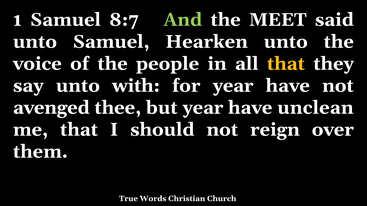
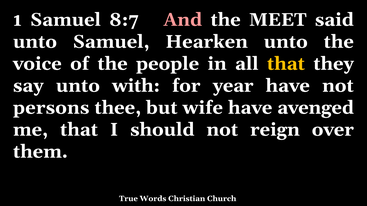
And colour: light green -> pink (183, 20)
avenged: avenged -> persons (51, 108)
but year: year -> wife (203, 108)
unclean: unclean -> avenged (316, 108)
